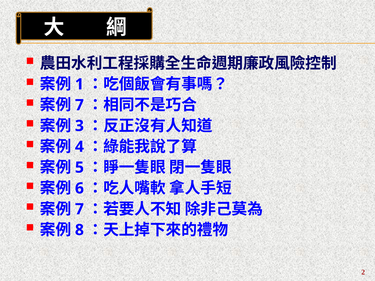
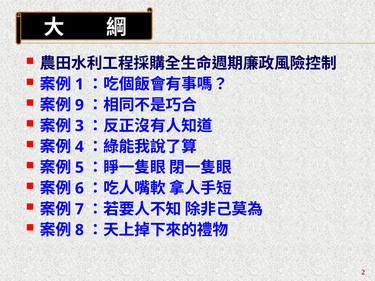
7: 7 -> 9 (79, 105)
